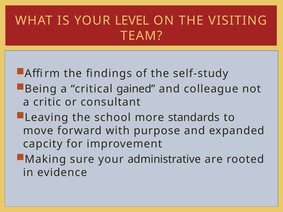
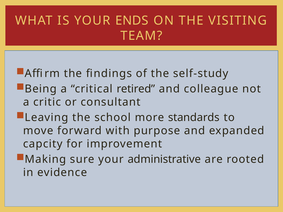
LEVEL: LEVEL -> ENDS (132, 21)
gained: gained -> retired (136, 89)
